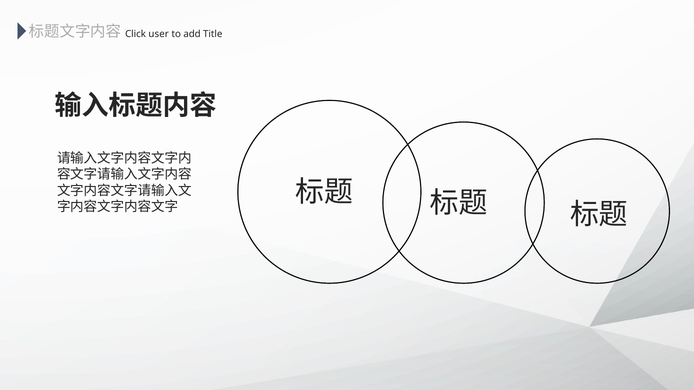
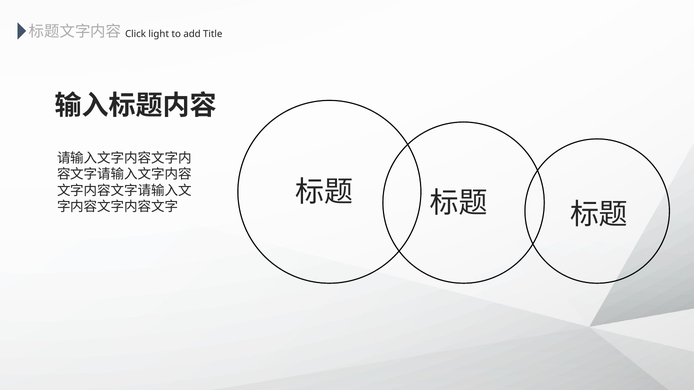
user: user -> light (159, 34)
